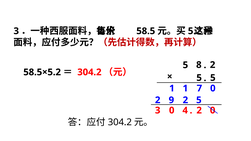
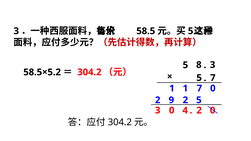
8 2: 2 -> 3 (213, 65)
5 5: 5 -> 7 (213, 78)
